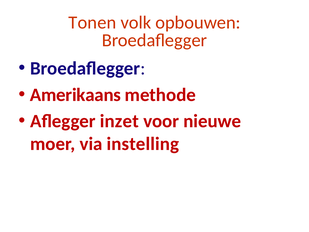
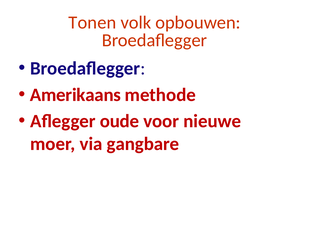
inzet: inzet -> oude (119, 121)
instelling: instelling -> gangbare (143, 144)
